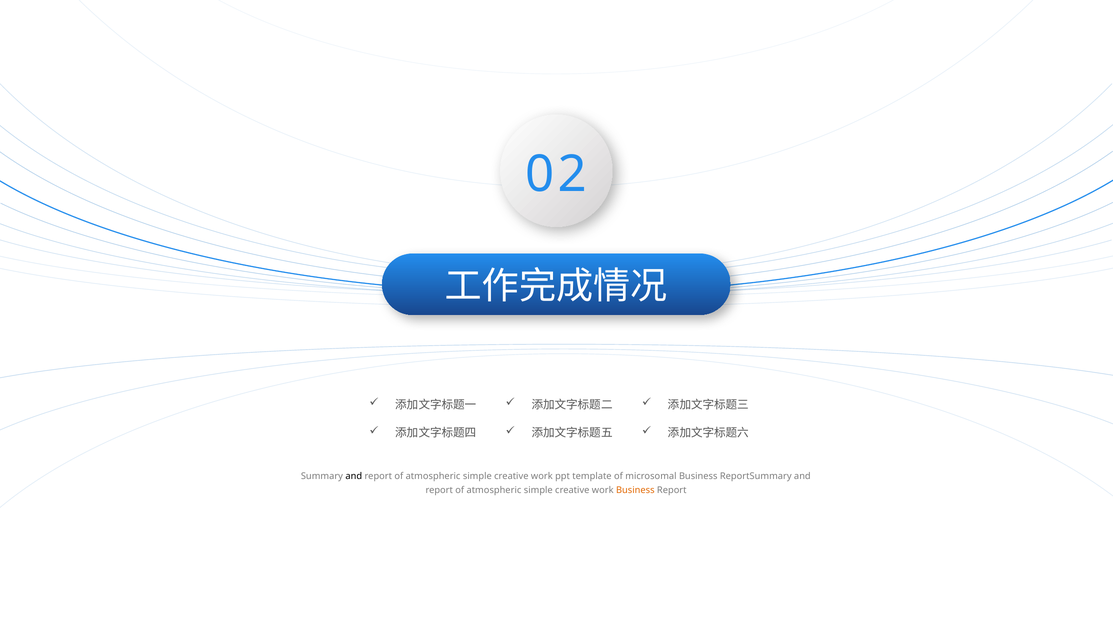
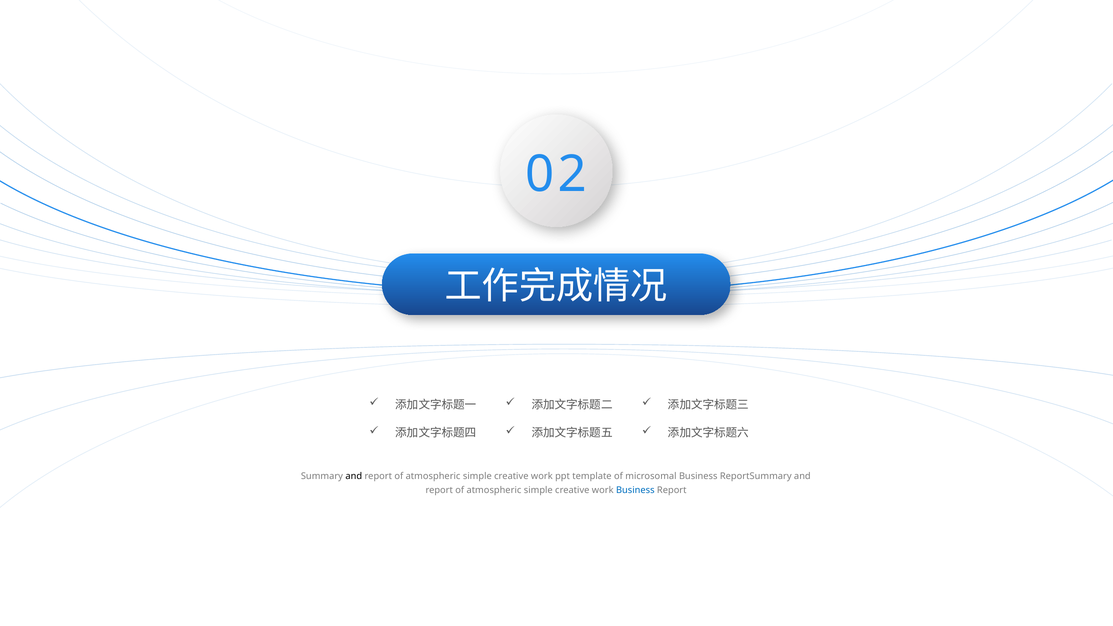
Business colour: orange -> blue (635, 490)
